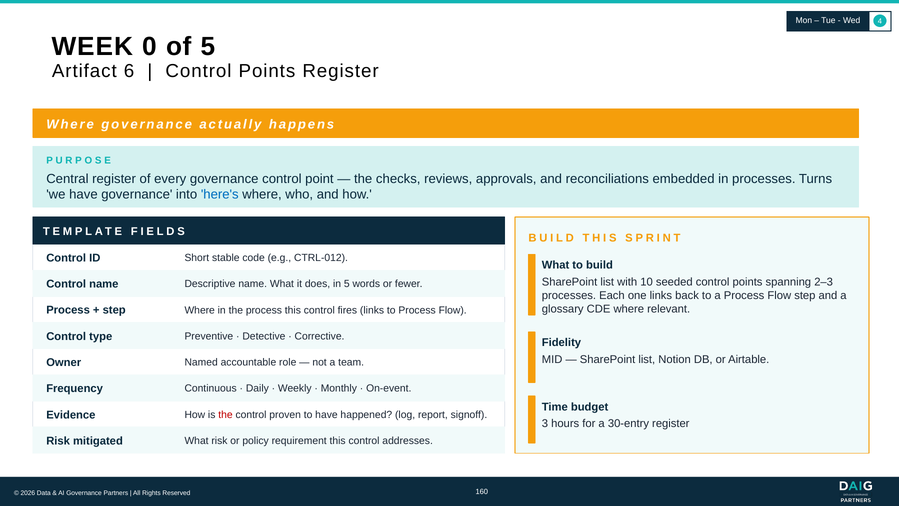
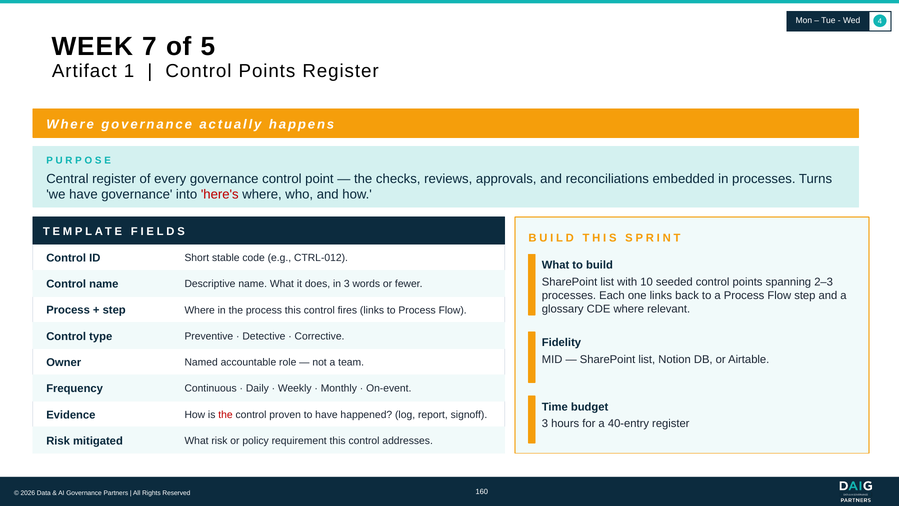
0: 0 -> 7 (150, 47)
6: 6 -> 1 (129, 71)
here's colour: blue -> red (220, 194)
in 5: 5 -> 3 (347, 284)
30-entry: 30-entry -> 40-entry (628, 423)
